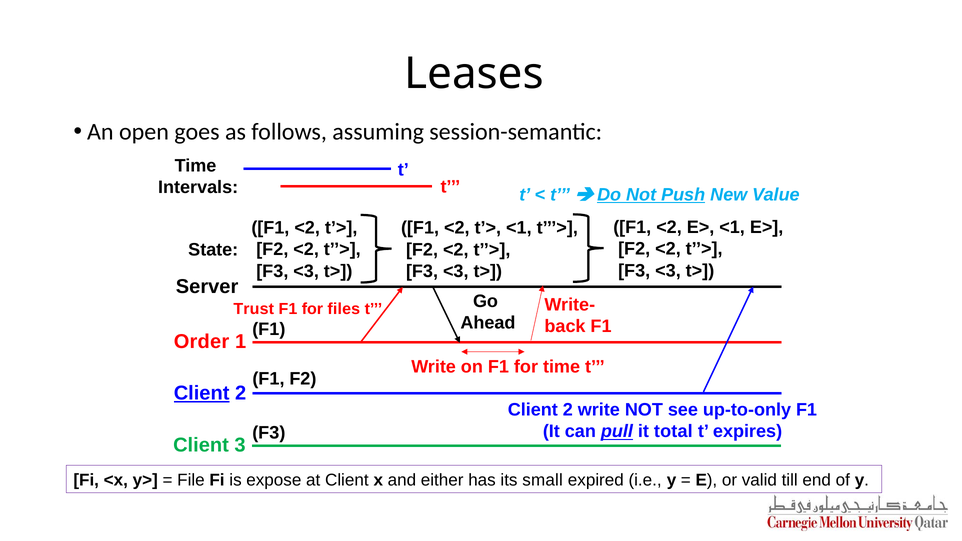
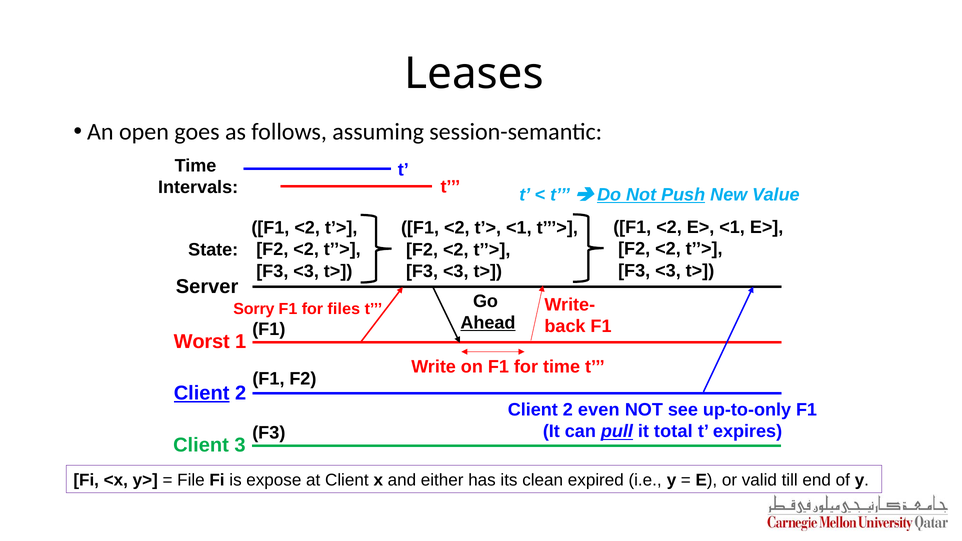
Trust: Trust -> Sorry (254, 309)
Ahead underline: none -> present (488, 323)
Order: Order -> Worst (202, 342)
2 write: write -> even (599, 410)
small: small -> clean (543, 480)
